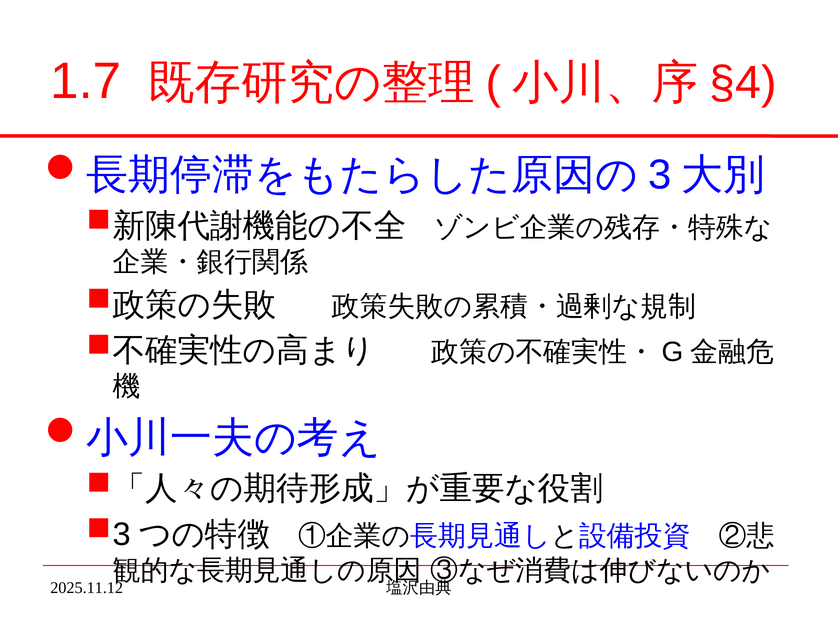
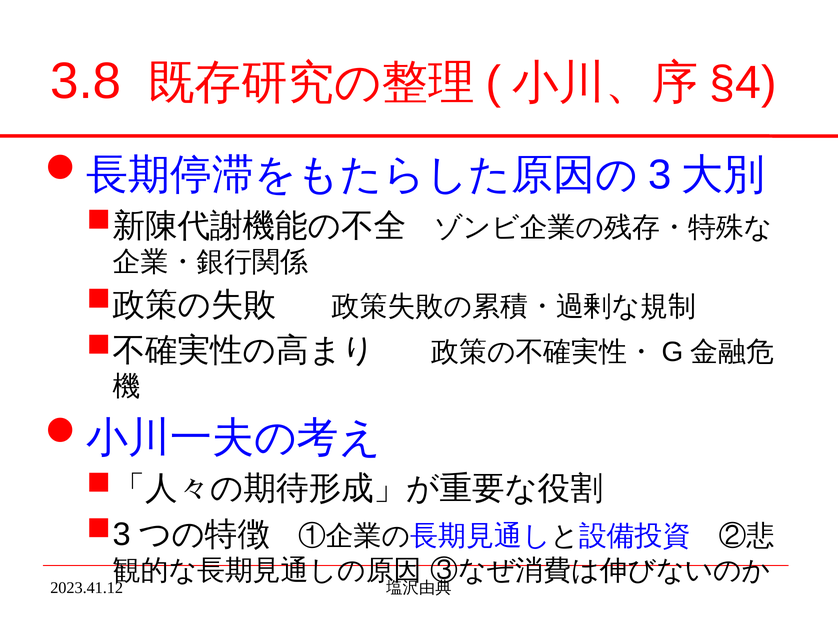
1.7: 1.7 -> 3.8 (86, 81)
2025.11.12: 2025.11.12 -> 2023.41.12 (87, 587)
